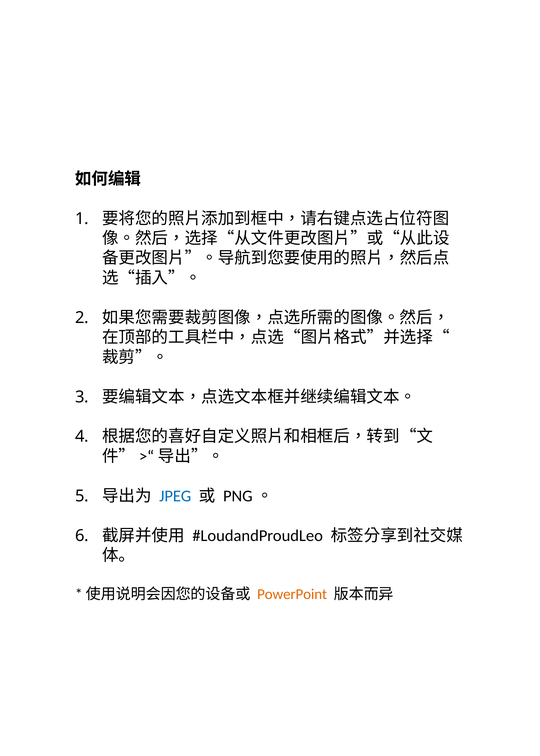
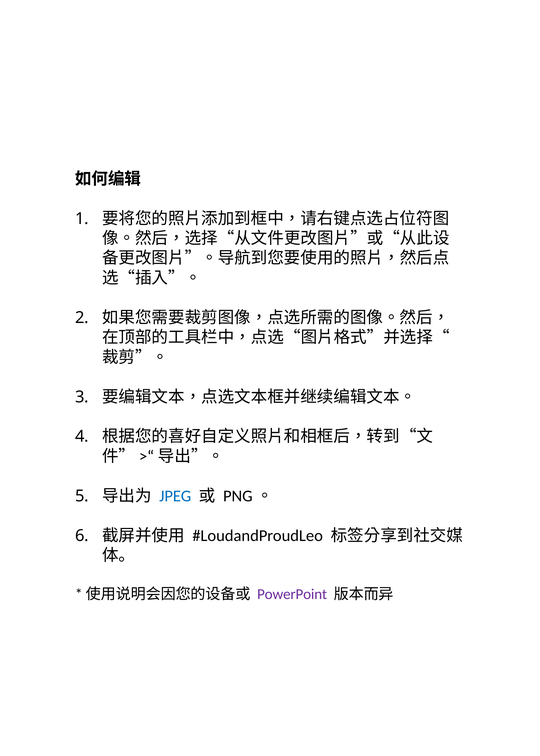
PowerPoint colour: orange -> purple (292, 594)
